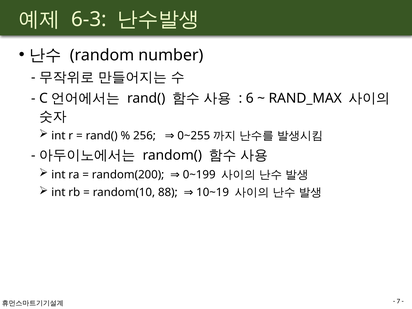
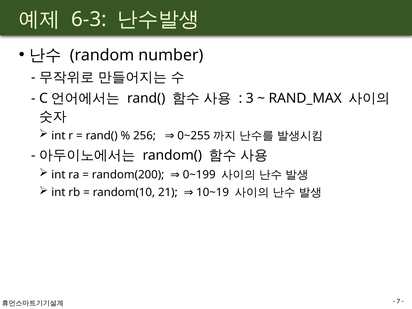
6: 6 -> 3 (250, 98)
88: 88 -> 21 (168, 193)
